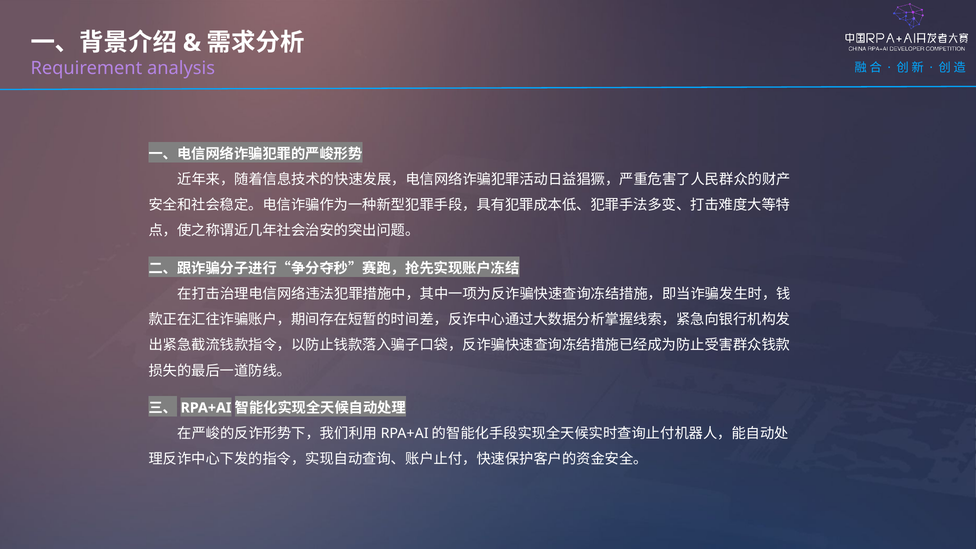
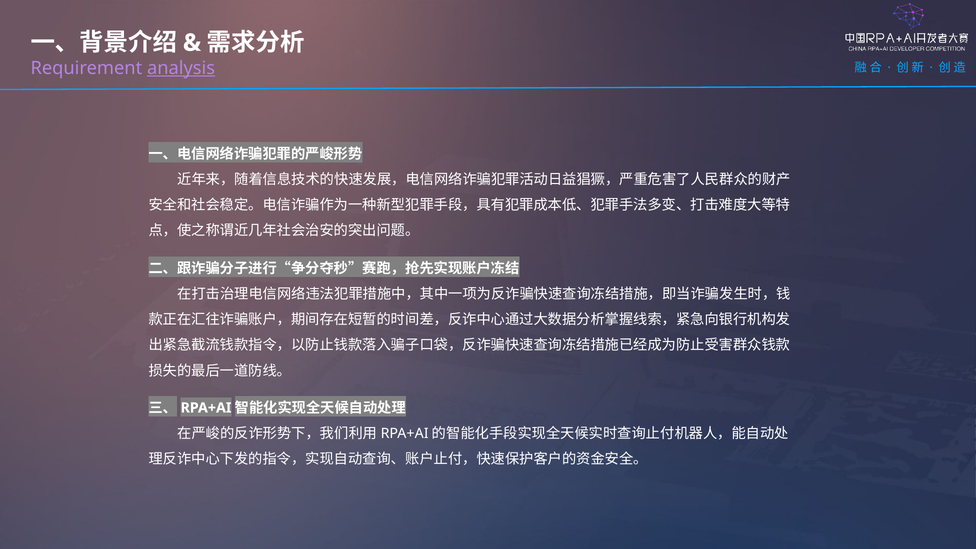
analysis underline: none -> present (181, 68)
